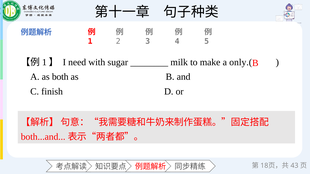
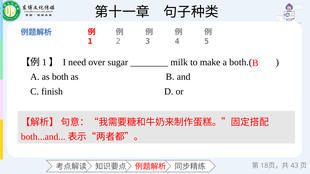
with: with -> over (97, 62)
only.(: only.( -> both.( (241, 62)
